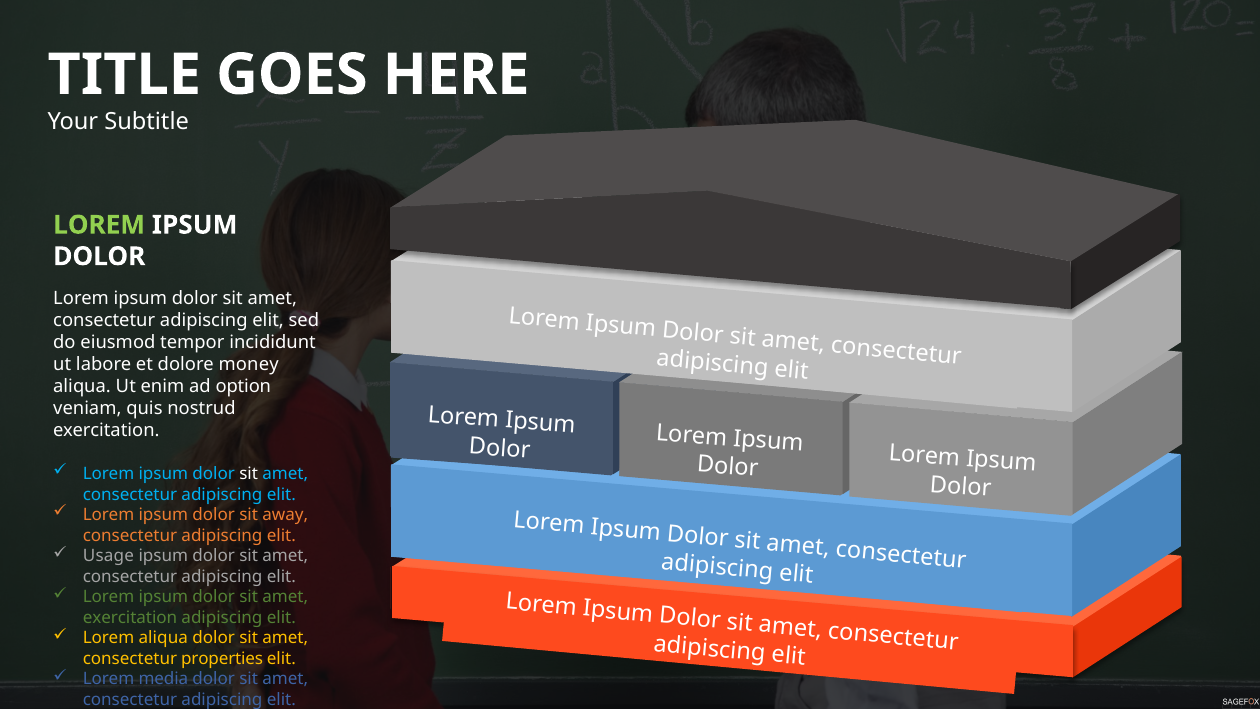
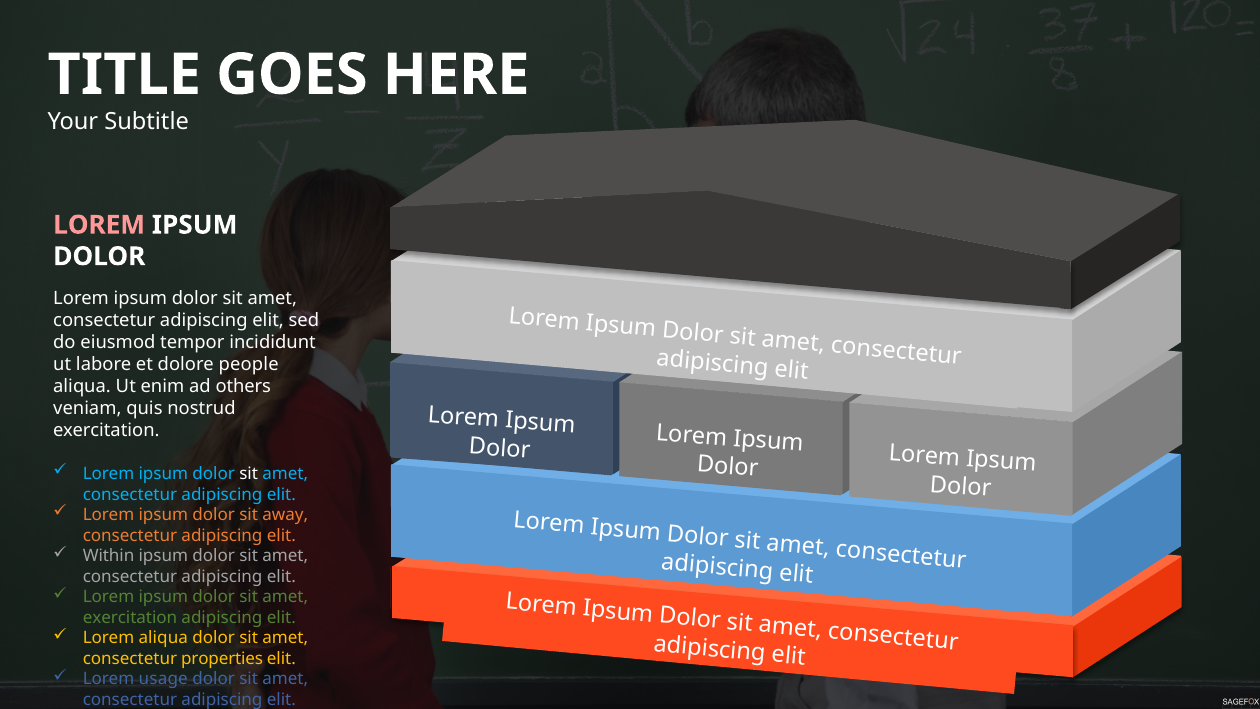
LOREM colour: light green -> pink (99, 225)
money: money -> people (249, 365)
option: option -> others (243, 387)
Usage: Usage -> Within (109, 556)
media: media -> usage (163, 679)
